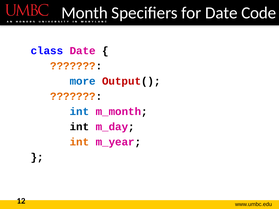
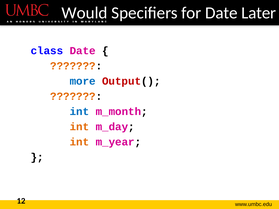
Month: Month -> Would (84, 13)
Code: Code -> Later (259, 13)
int colour: black -> orange (79, 127)
